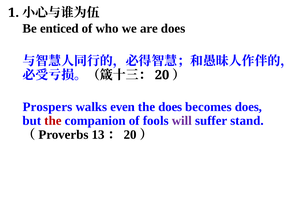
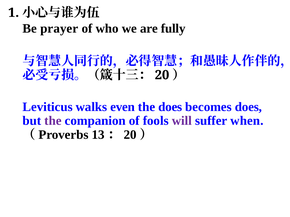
enticed: enticed -> prayer (59, 29)
are does: does -> fully (173, 29)
Prospers: Prospers -> Leviticus (48, 107)
the colour: red -> purple (53, 121)
stand: stand -> when (247, 121)
